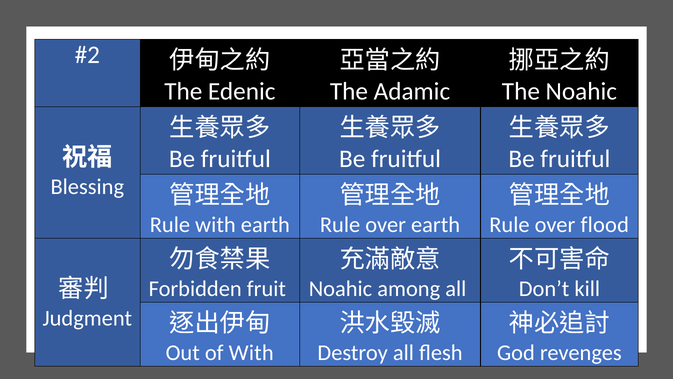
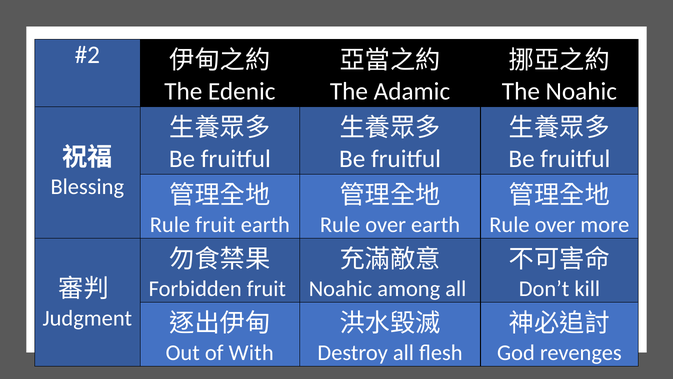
Rule with: with -> fruit (215, 225)
flood: flood -> more (605, 225)
